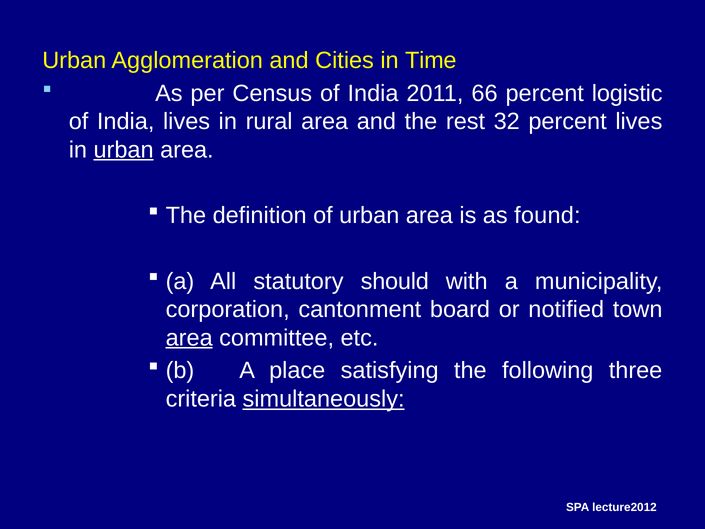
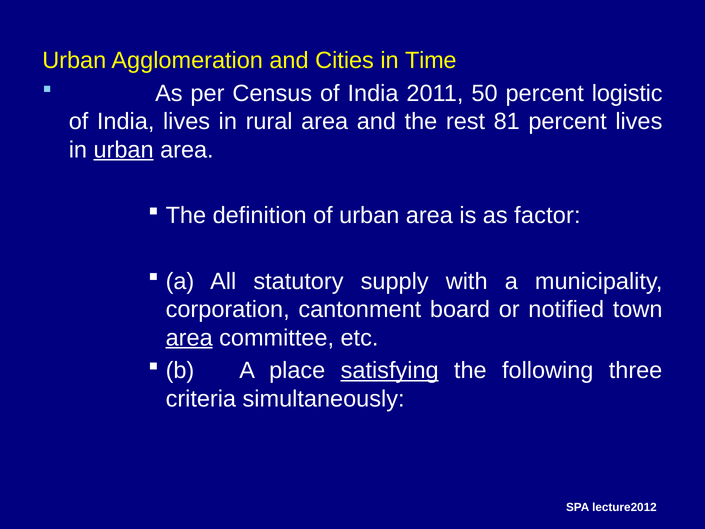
66: 66 -> 50 (485, 93)
32: 32 -> 81 (507, 122)
found: found -> factor (547, 215)
should: should -> supply (395, 281)
satisfying underline: none -> present (390, 371)
simultaneously underline: present -> none (324, 399)
